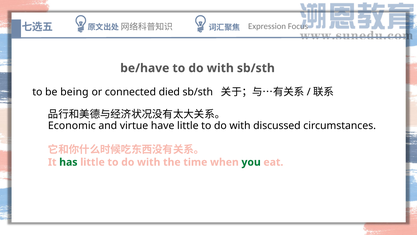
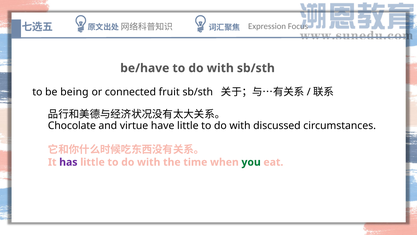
died: died -> fruit (169, 92)
Economic: Economic -> Chocolate (72, 125)
has colour: green -> purple (68, 162)
